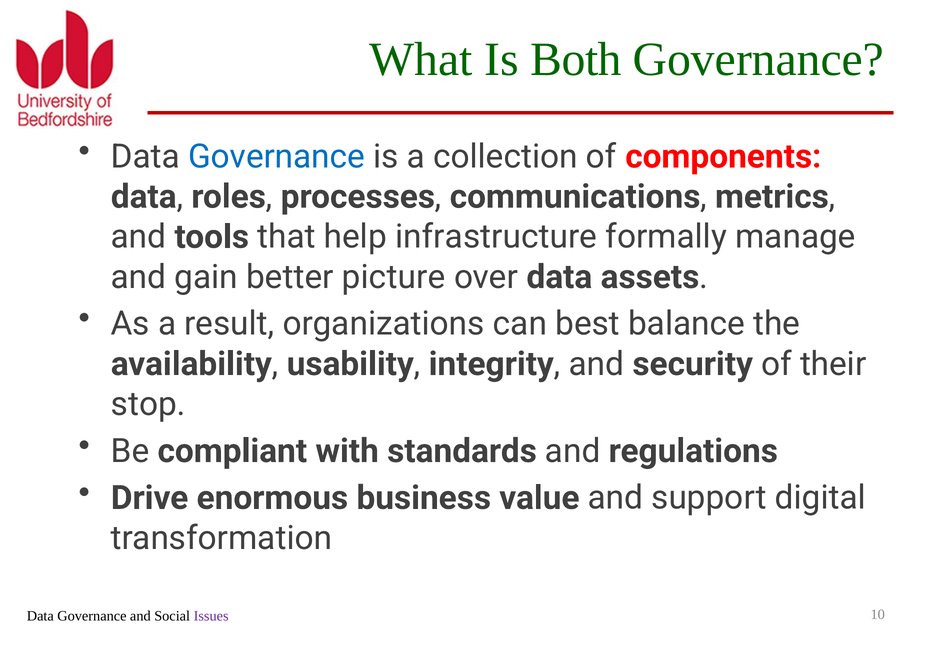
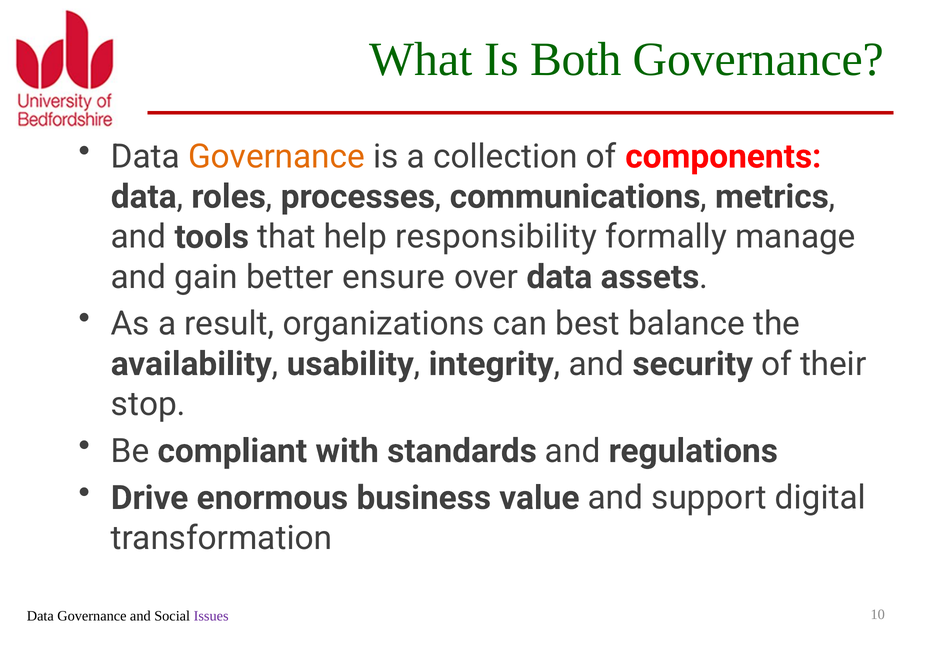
Governance colour: blue -> orange (277, 157)
infrastructure: infrastructure -> responsibility (496, 237)
picture: picture -> ensure (394, 277)
